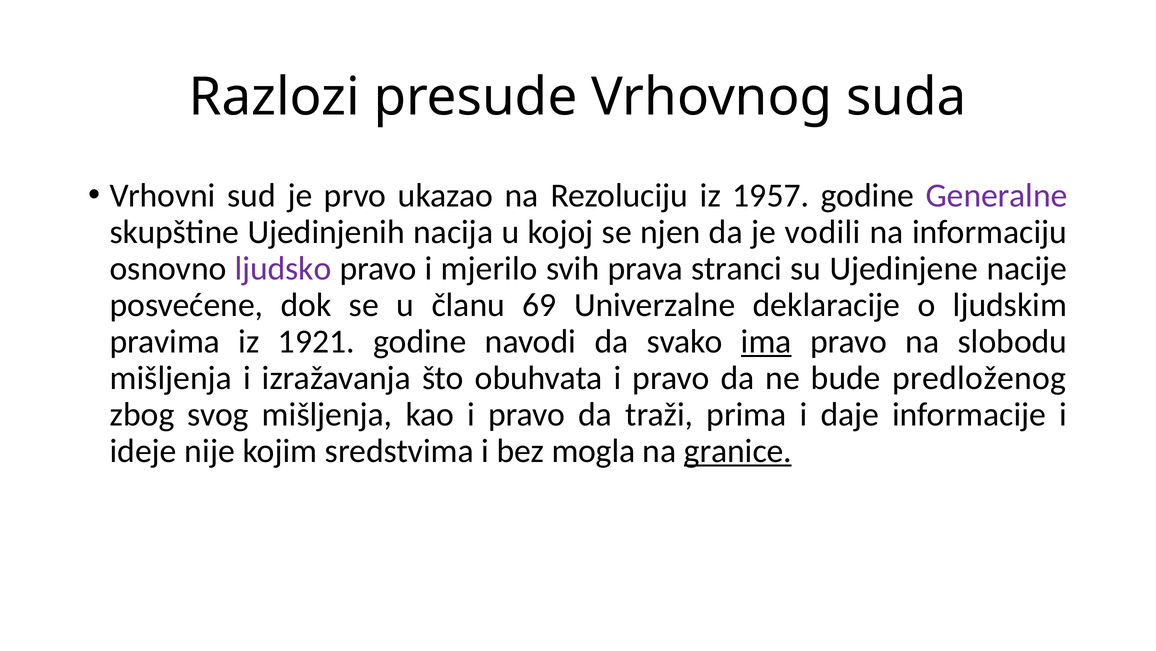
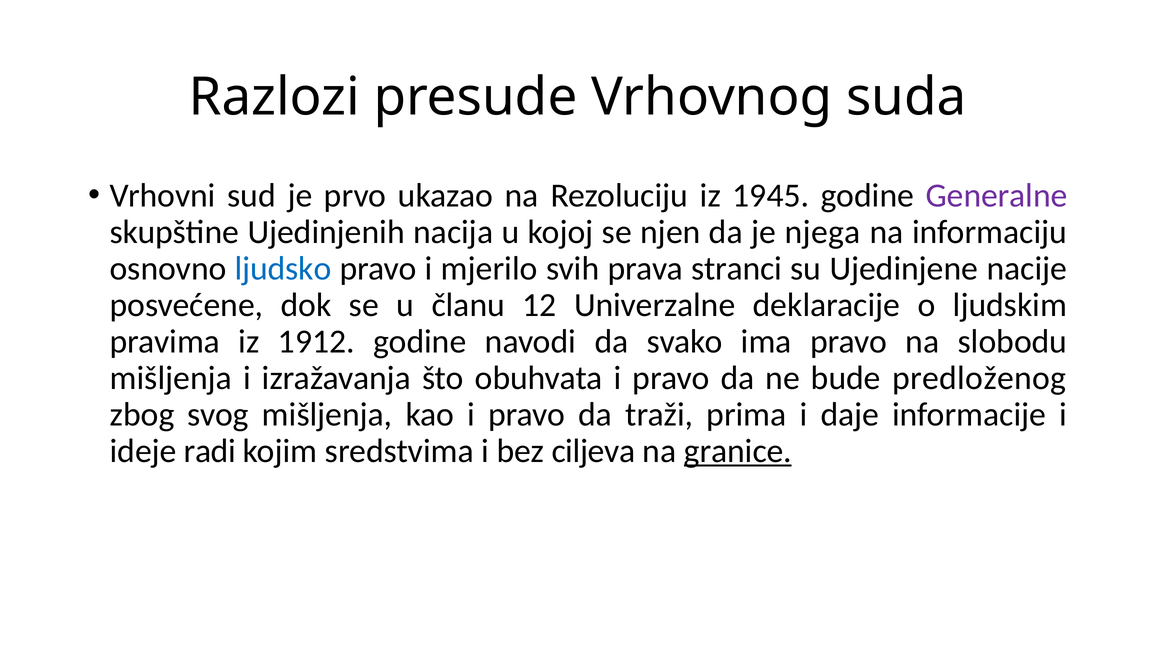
1957: 1957 -> 1945 (771, 195)
vodili: vodili -> njega (823, 232)
ljudsko colour: purple -> blue (283, 268)
69: 69 -> 12 (539, 305)
1921: 1921 -> 1912 (316, 341)
ima underline: present -> none (766, 341)
nije: nije -> radi (210, 450)
mogla: mogla -> ciljeva (593, 450)
